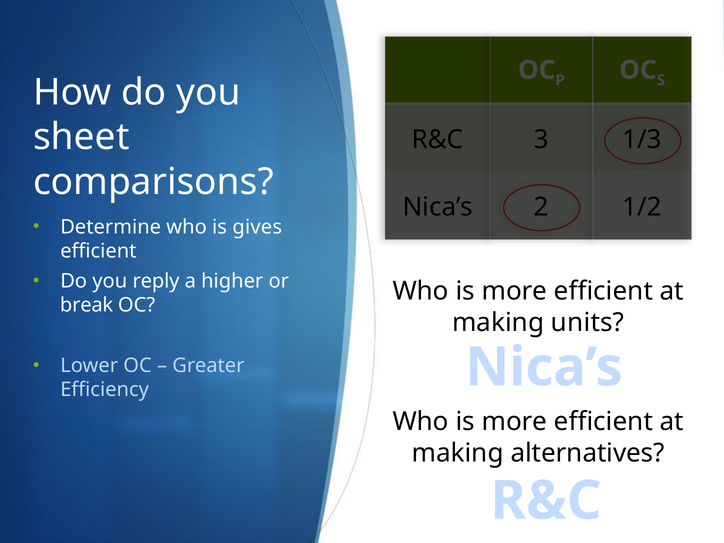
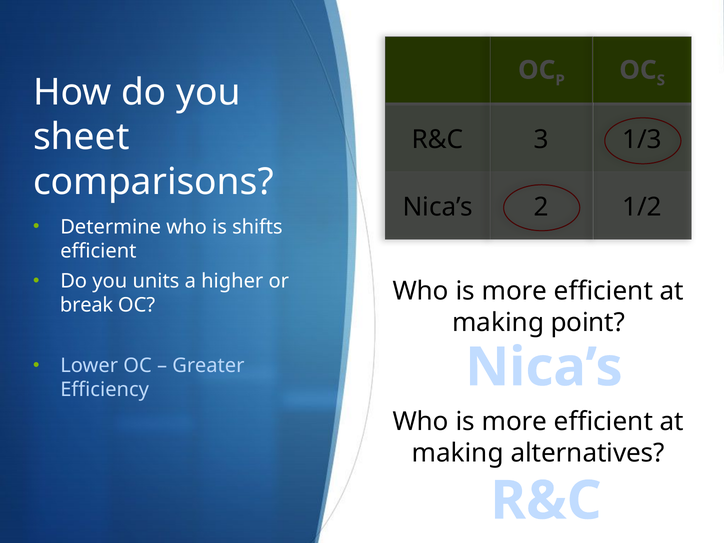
gives: gives -> shifts (257, 227)
reply: reply -> units (156, 281)
units: units -> point (588, 322)
